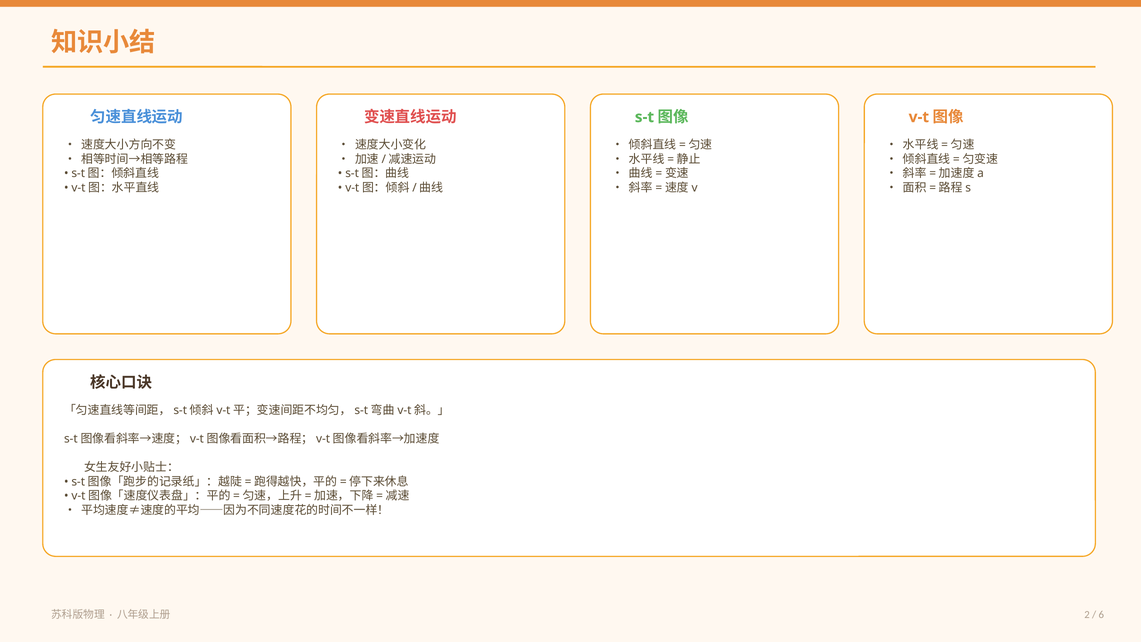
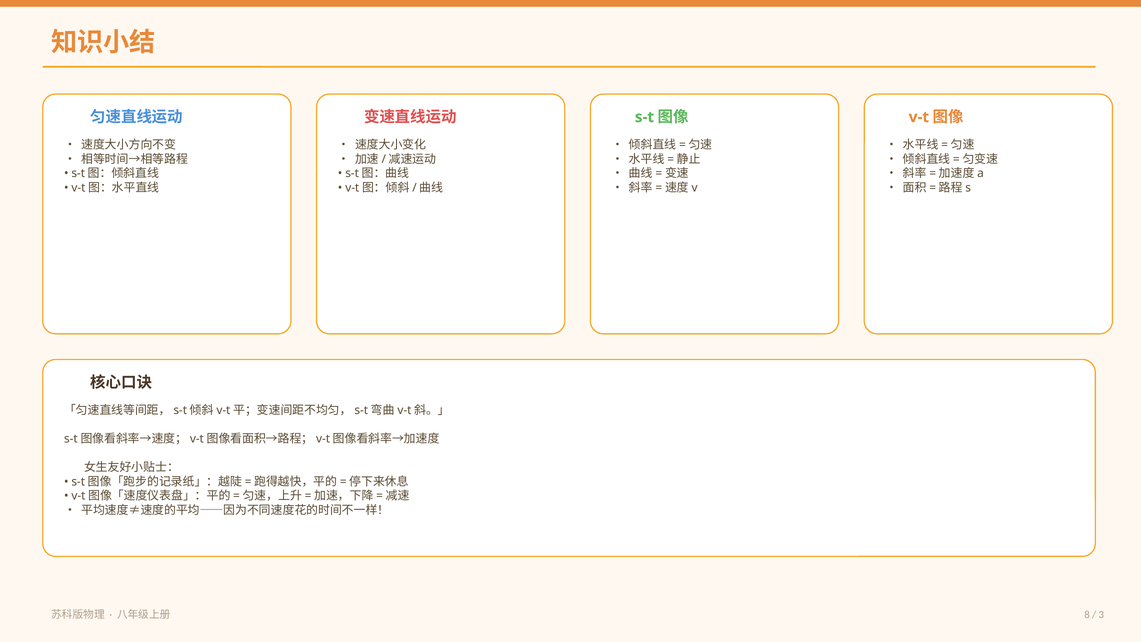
2: 2 -> 8 (1087, 615)
6: 6 -> 3 (1101, 615)
